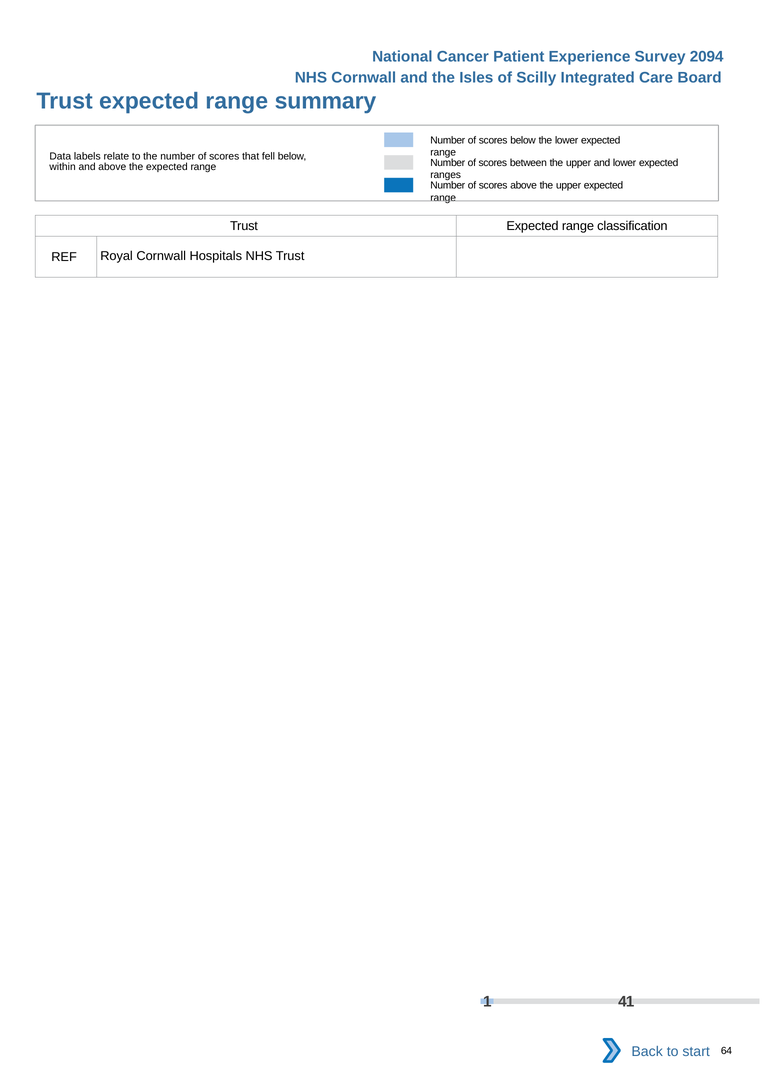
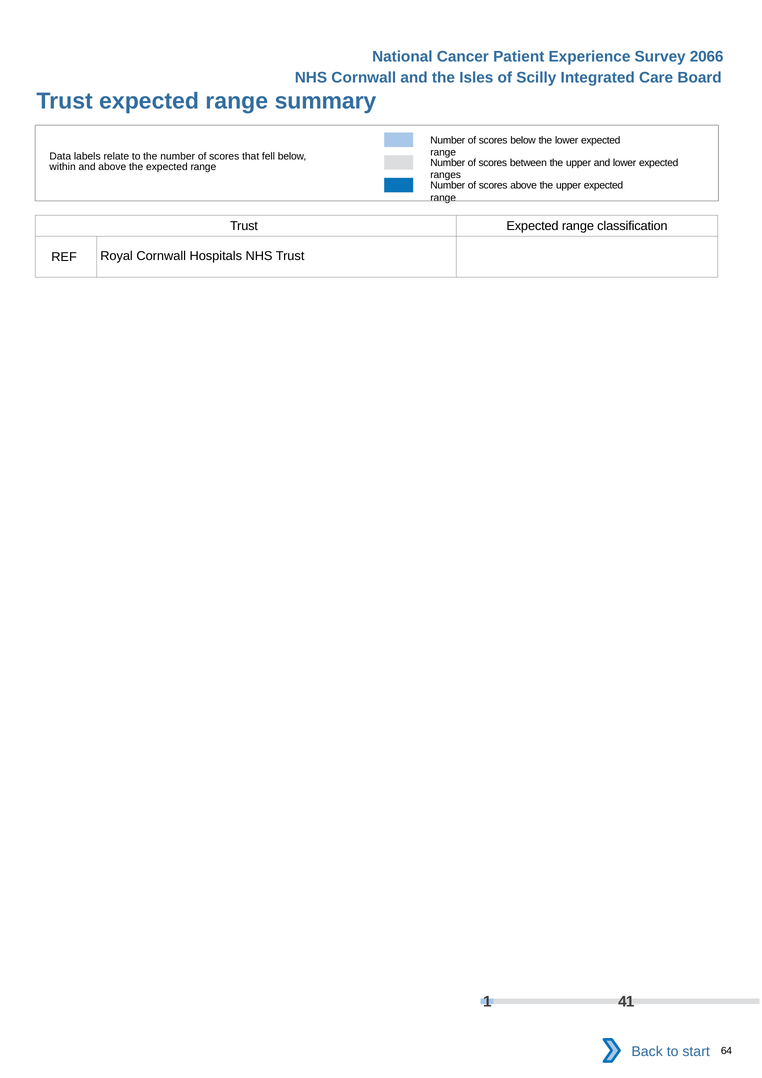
2094: 2094 -> 2066 (707, 57)
